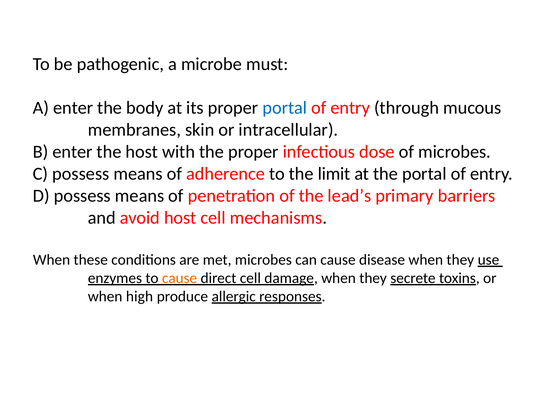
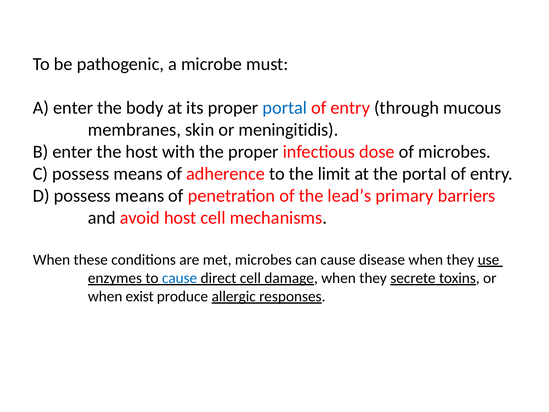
intracellular: intracellular -> meningitidis (288, 130)
cause colour: orange -> blue (180, 278)
high: high -> exist (140, 296)
